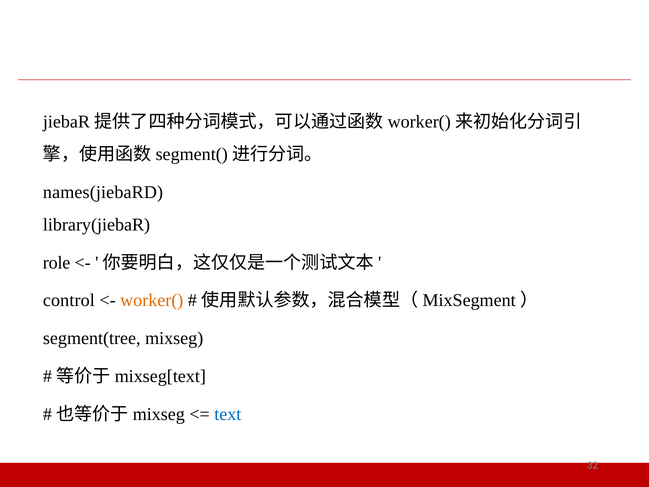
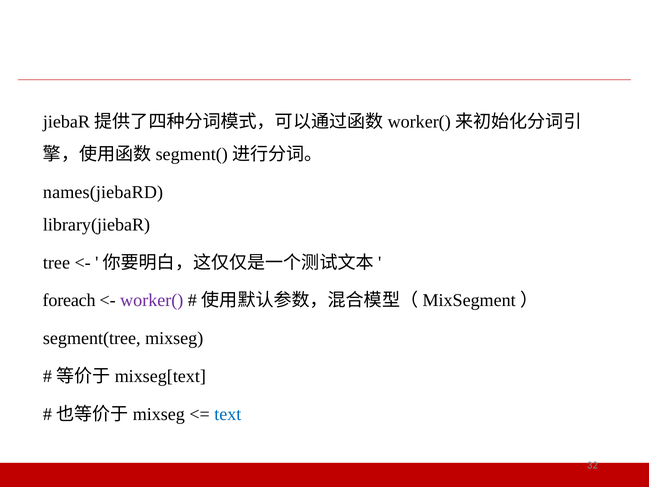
role: role -> tree (56, 262)
control: control -> foreach (69, 300)
worker( colour: orange -> purple (152, 300)
